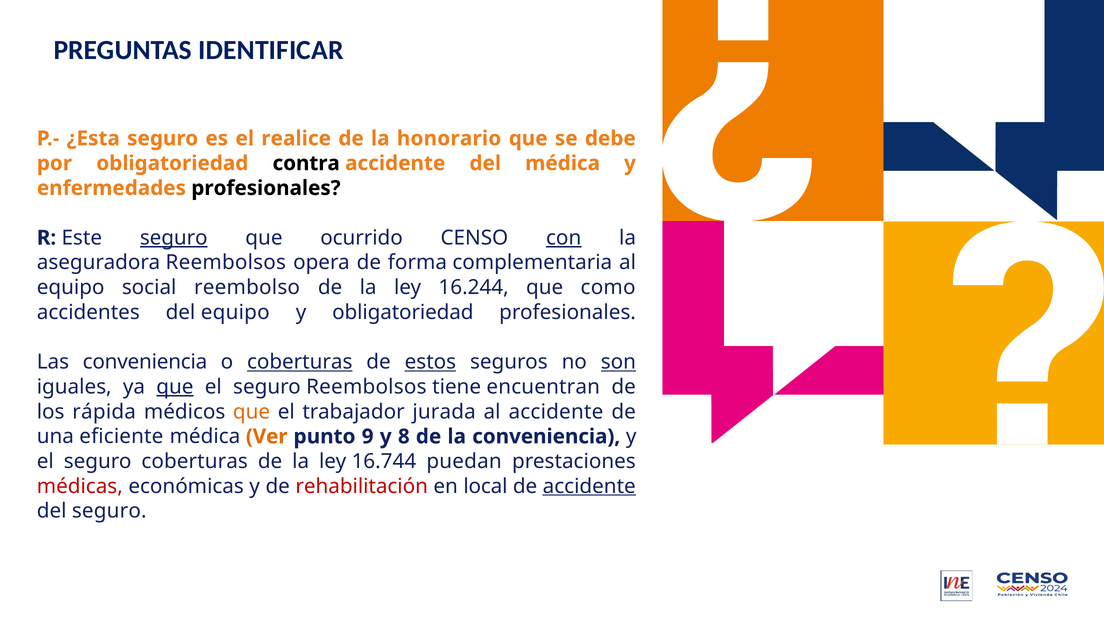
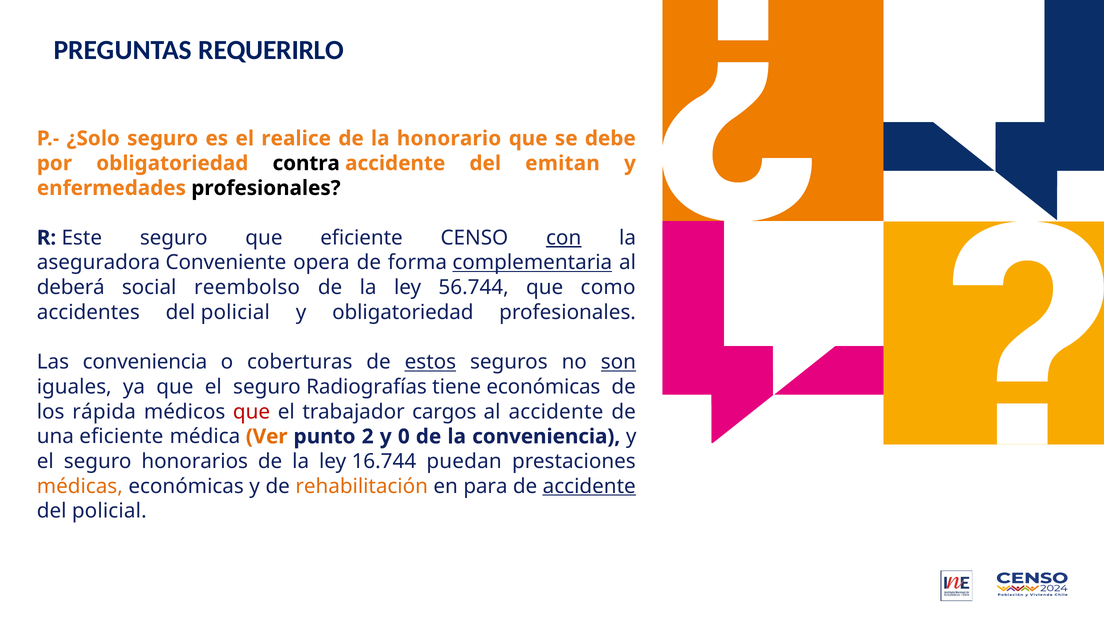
IDENTIFICAR: IDENTIFICAR -> REQUERIRLO (271, 50)
¿Esta: ¿Esta -> ¿Solo (93, 138)
del médica: médica -> emitan (562, 163)
seguro underline: present -> none (174, 238)
que ocurrido: ocurrido -> eficiente (362, 238)
aseguradora Reembolsos: Reembolsos -> Conveniente (226, 263)
complementaria underline: none -> present (532, 263)
equipo: equipo -> deberá (71, 287)
16.244: 16.244 -> 56.744 (474, 287)
accidentes del equipo: equipo -> policial (235, 312)
coberturas underline: present -> none (300, 362)
que underline: present -> none (175, 387)
seguro Reembolsos: Reembolsos -> Radiografías (367, 387)
tiene encuentran: encuentran -> económicas (543, 387)
que colour: orange -> red (252, 412)
jurada: jurada -> cargos (444, 412)
9: 9 -> 2 (368, 437)
8: 8 -> 0 (404, 437)
seguro coberturas: coberturas -> honorarios (195, 461)
médicas colour: red -> orange (80, 486)
rehabilitación colour: red -> orange (362, 486)
local: local -> para (485, 486)
seguro: seguro -> policial (109, 511)
